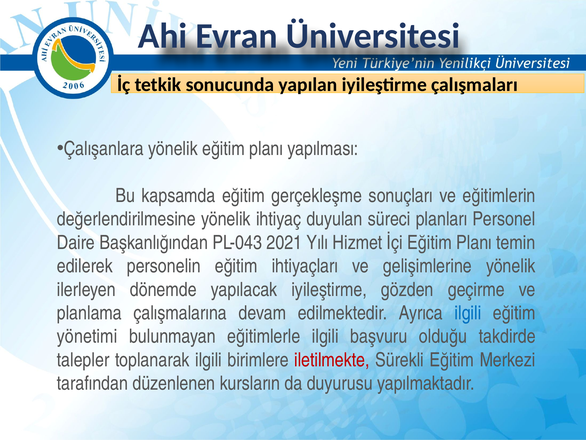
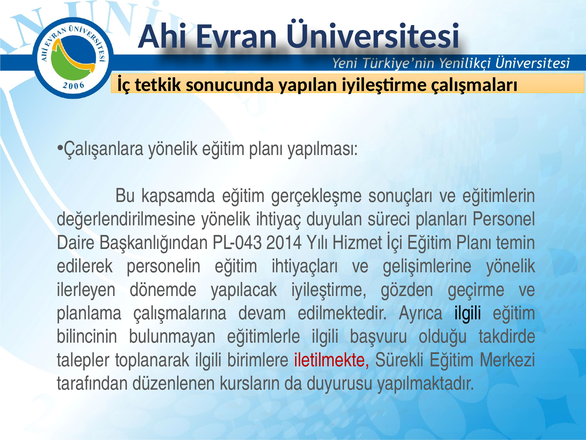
2021: 2021 -> 2014 (284, 242)
ilgili colour: blue -> black (468, 313)
yönetimi: yönetimi -> bilincinin (87, 336)
